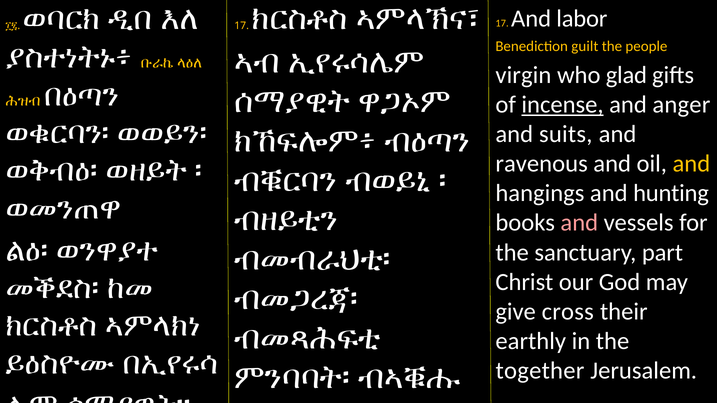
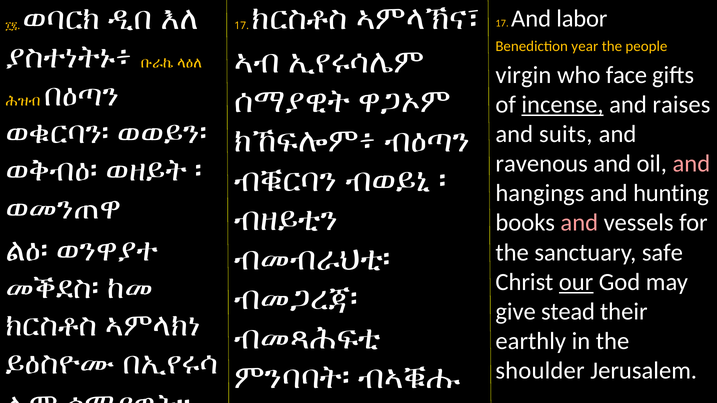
guilt: guilt -> year (585, 46)
glad: glad -> face (626, 75)
anger: anger -> raises (681, 105)
and colour: yellow -> pink (691, 164)
part: part -> safe (662, 253)
our underline: none -> present (576, 282)
cross: cross -> stead (568, 312)
together: together -> shoulder (540, 371)
